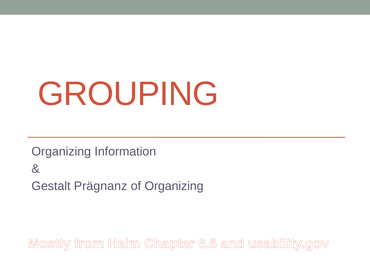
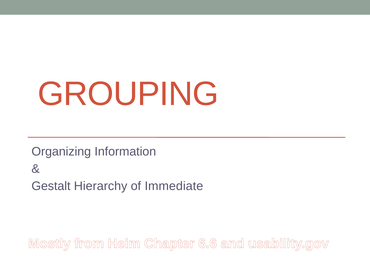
Prägnanz: Prägnanz -> Hierarchy (101, 186)
of Organizing: Organizing -> Immediate (174, 186)
